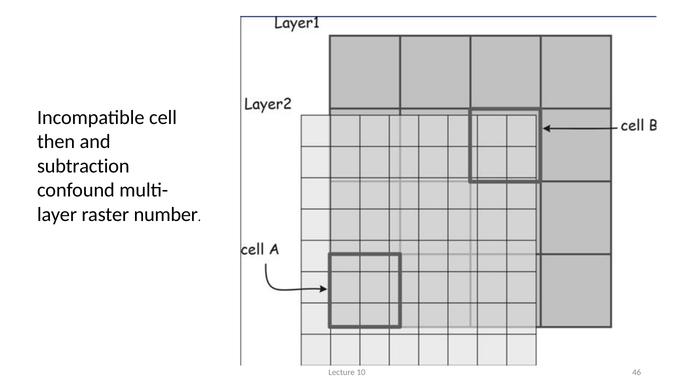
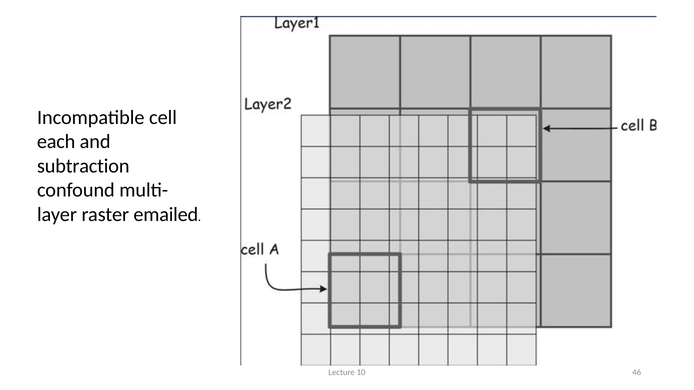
then: then -> each (56, 142)
number: number -> emailed (166, 215)
